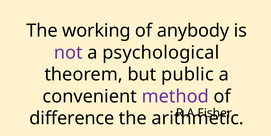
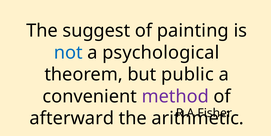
working: working -> suggest (96, 31)
anybody: anybody -> painting (193, 31)
not colour: purple -> blue (68, 52)
difference: difference -> afterward (72, 118)
